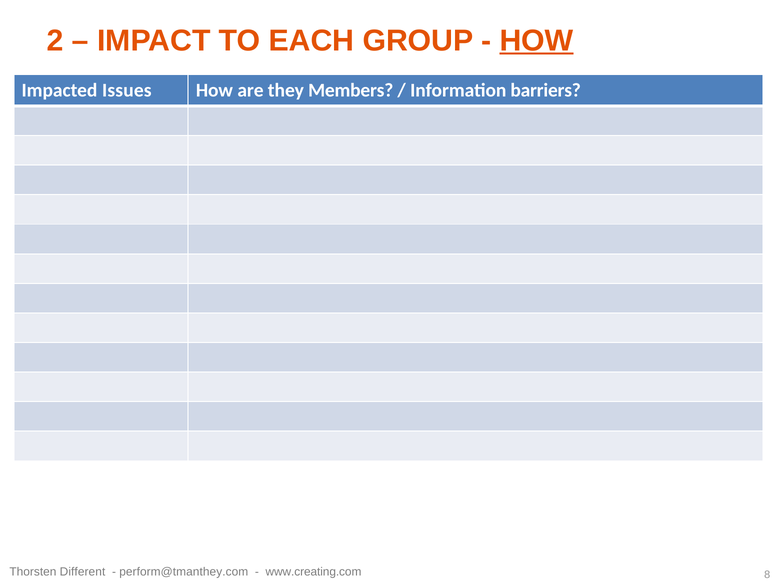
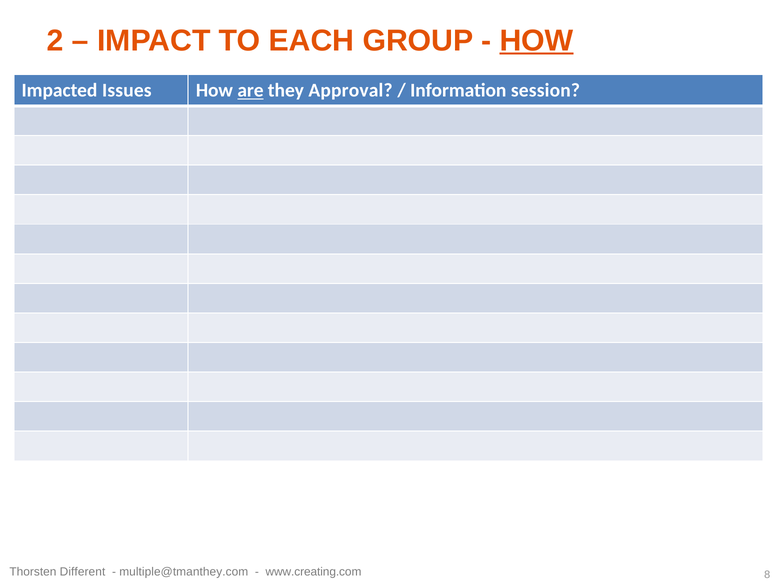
are underline: none -> present (250, 91)
Members: Members -> Approval (351, 91)
barriers: barriers -> session (545, 91)
perform@tmanthey.com: perform@tmanthey.com -> multiple@tmanthey.com (184, 572)
